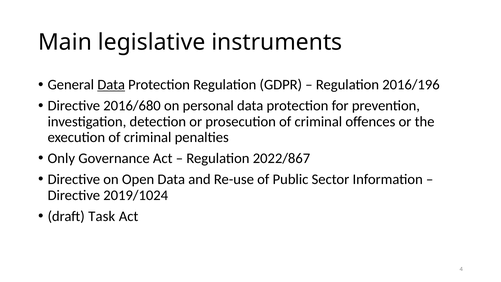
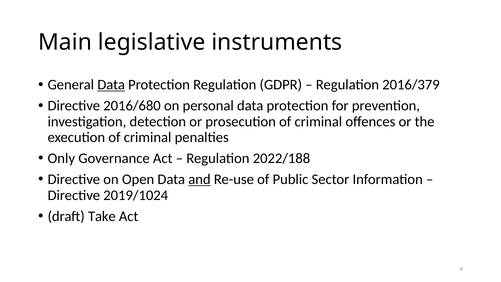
2016/196: 2016/196 -> 2016/379 (411, 85)
2022/867: 2022/867 -> 2022/188 (281, 158)
and underline: none -> present (199, 179)
Task: Task -> Take (102, 216)
